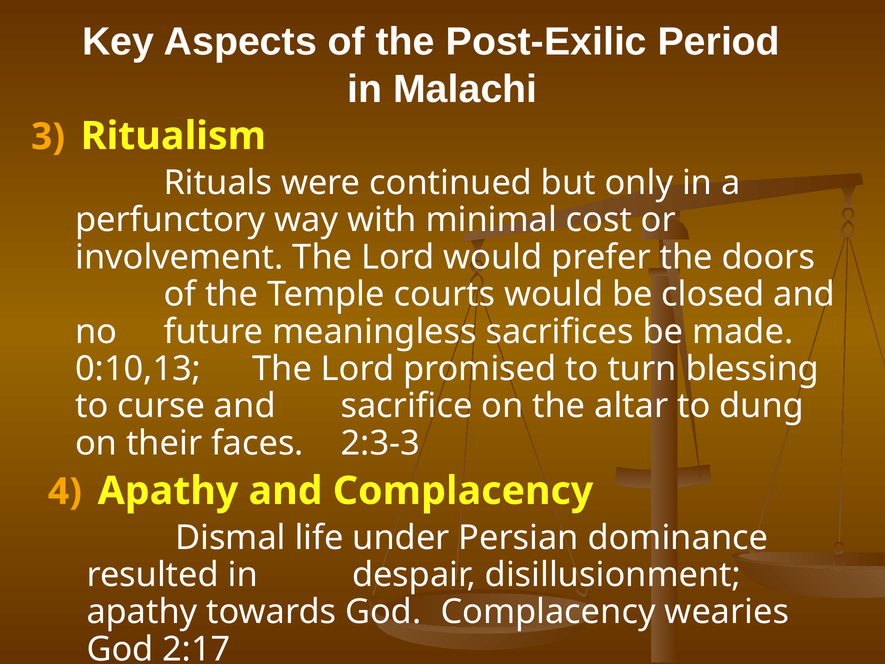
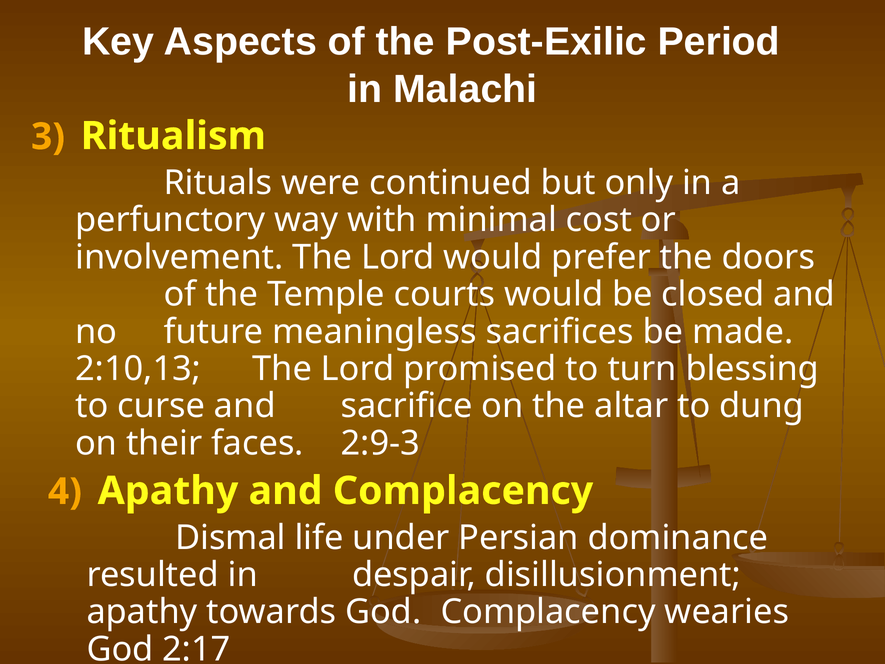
0:10,13: 0:10,13 -> 2:10,13 (138, 369)
2:3-3: 2:3-3 -> 2:9-3 (380, 443)
